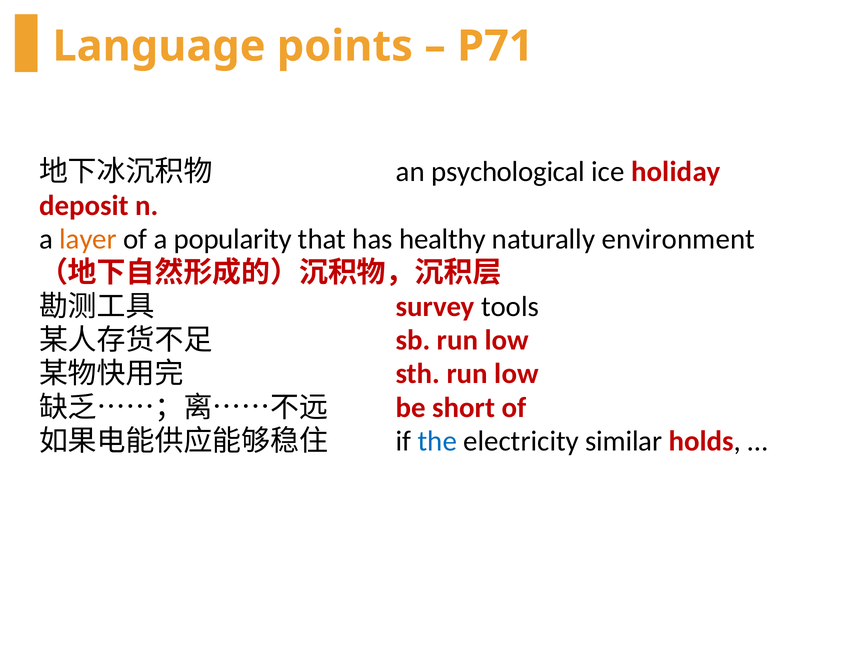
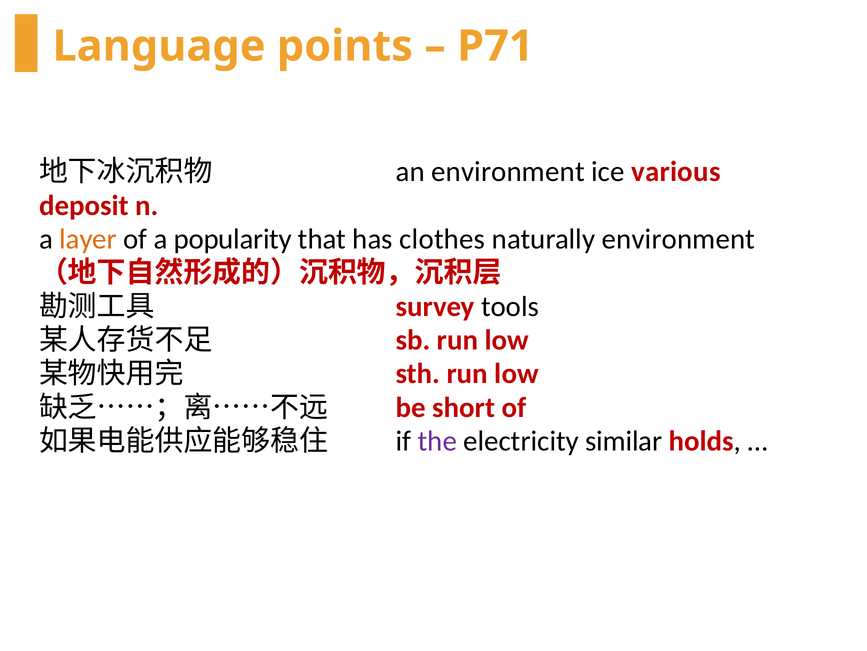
an psychological: psychological -> environment (508, 172)
holiday: holiday -> various (676, 172)
healthy: healthy -> clothes (442, 239)
the colour: blue -> purple (437, 441)
